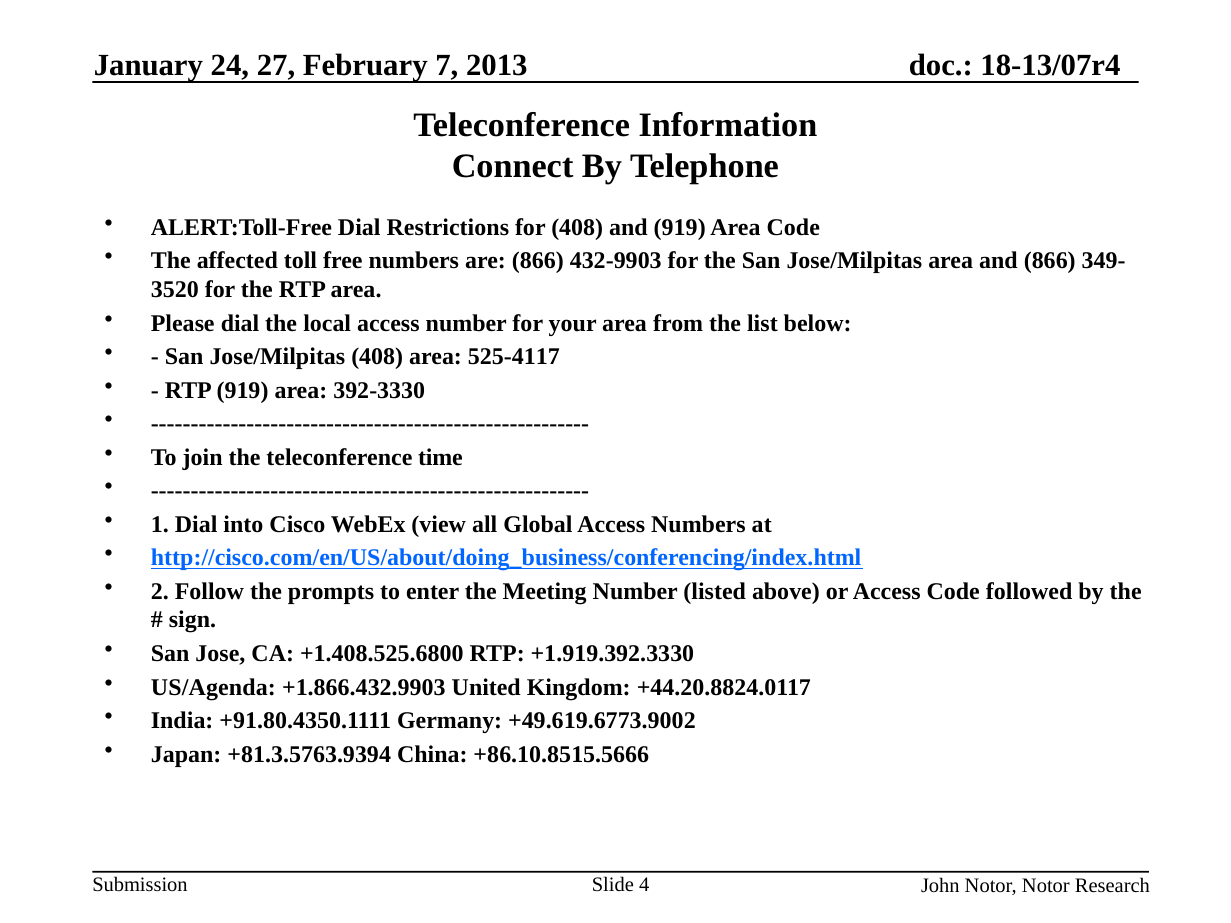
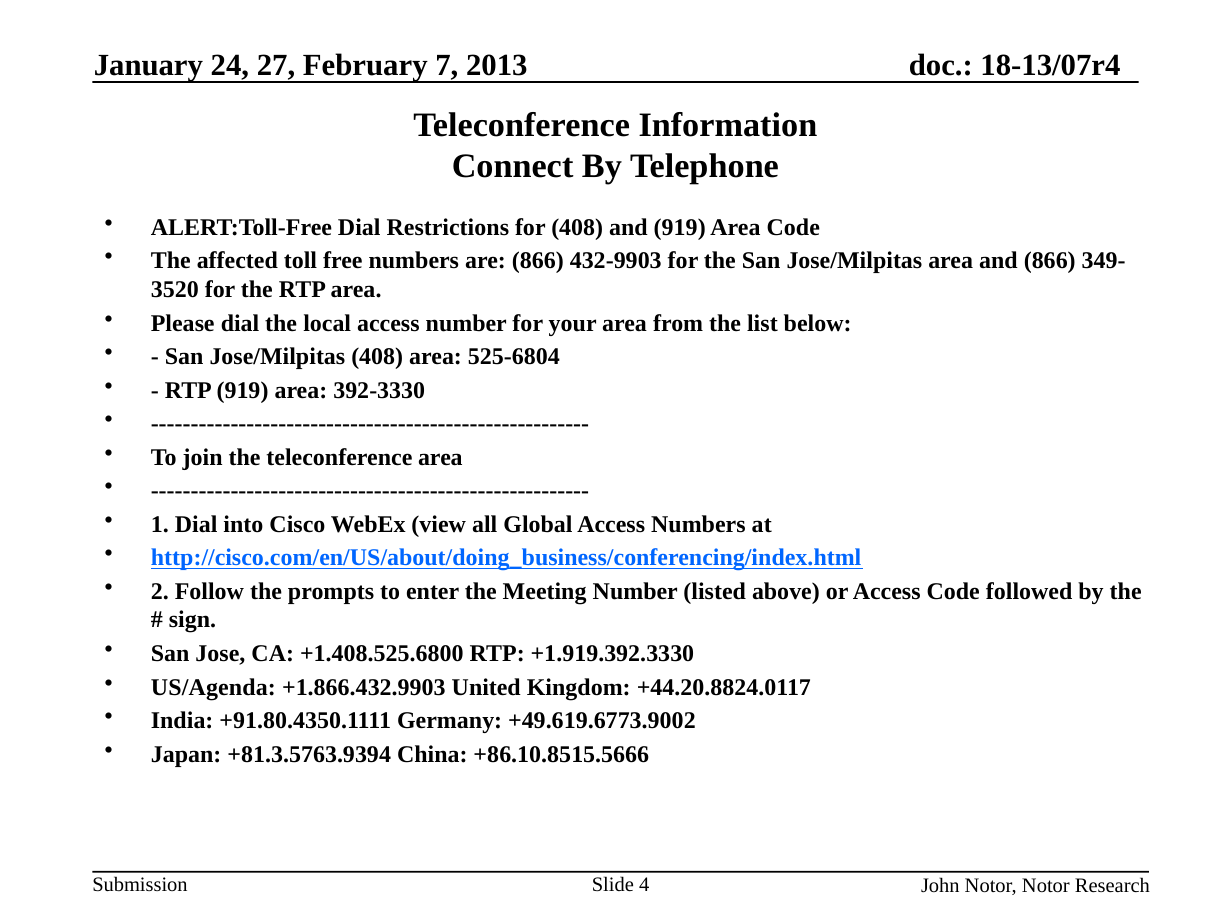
525-4117: 525-4117 -> 525-6804 (514, 357)
teleconference time: time -> area (440, 457)
